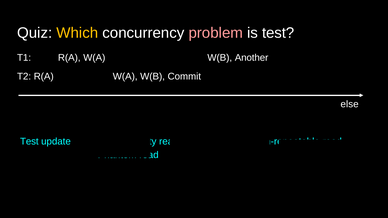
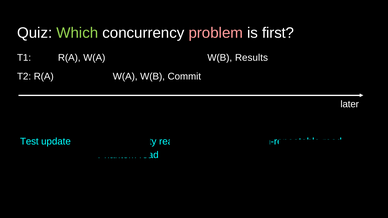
Which colour: yellow -> light green (77, 33)
is test: test -> first (278, 33)
Another: Another -> Results (251, 58)
else: else -> later (350, 104)
